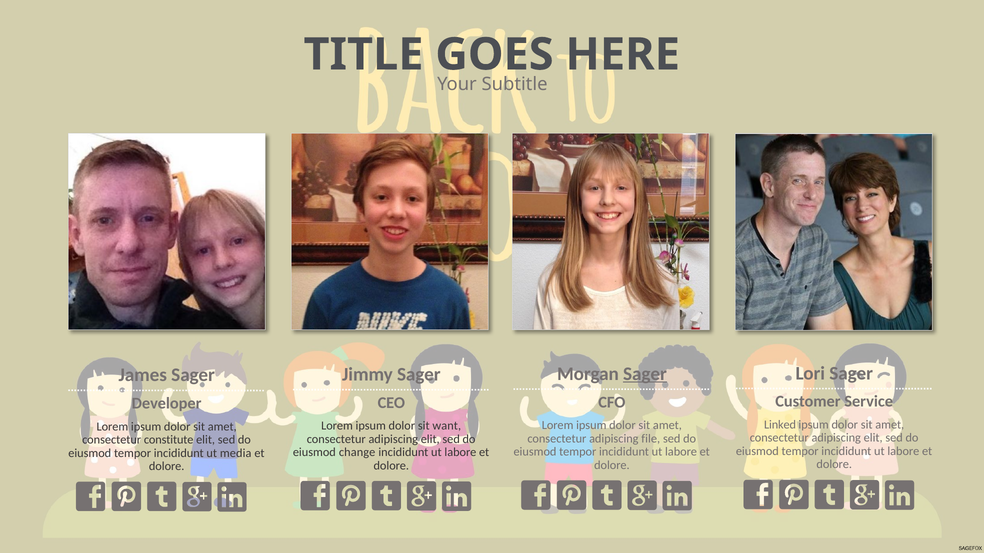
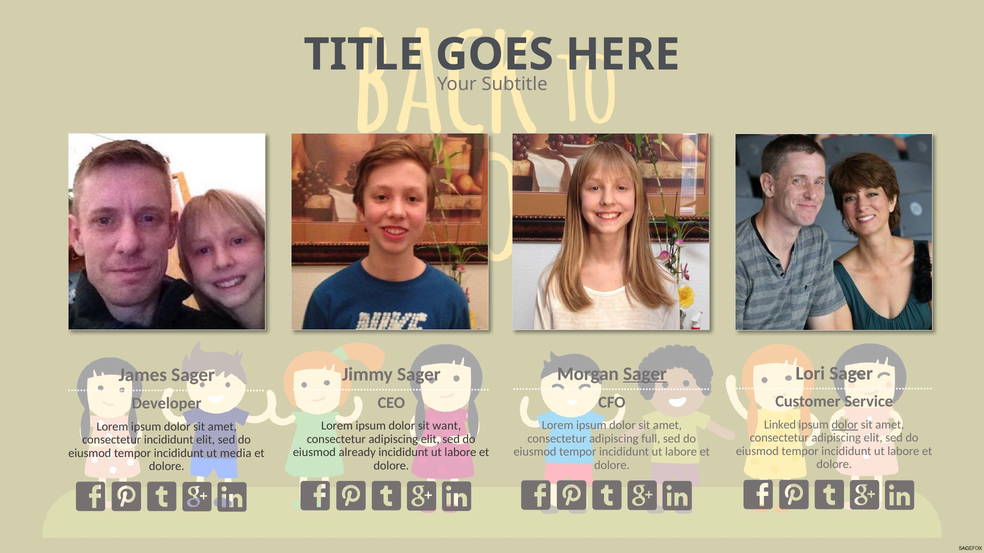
dolor underline: none -> present (845, 425)
file: file -> full (651, 439)
consectetur constitute: constitute -> incididunt (169, 440)
change: change -> already (357, 453)
